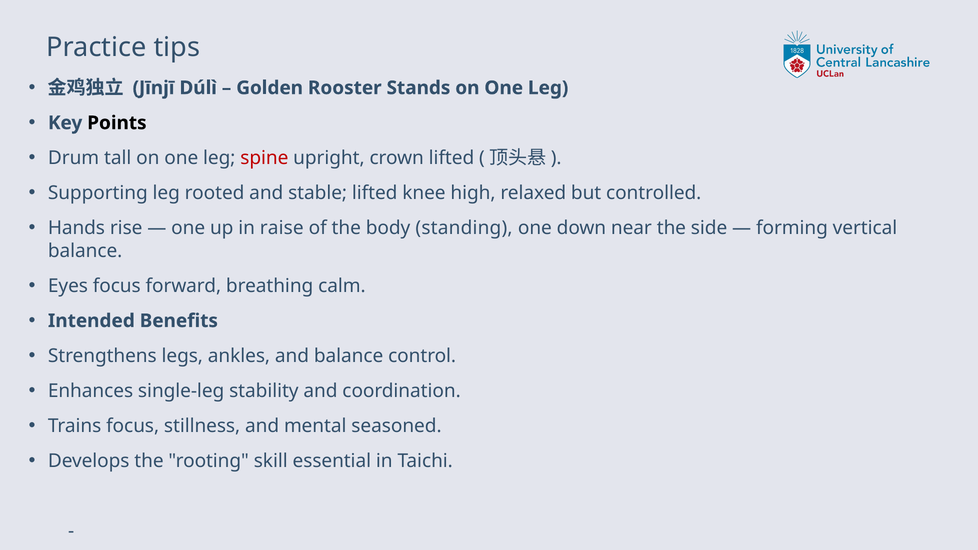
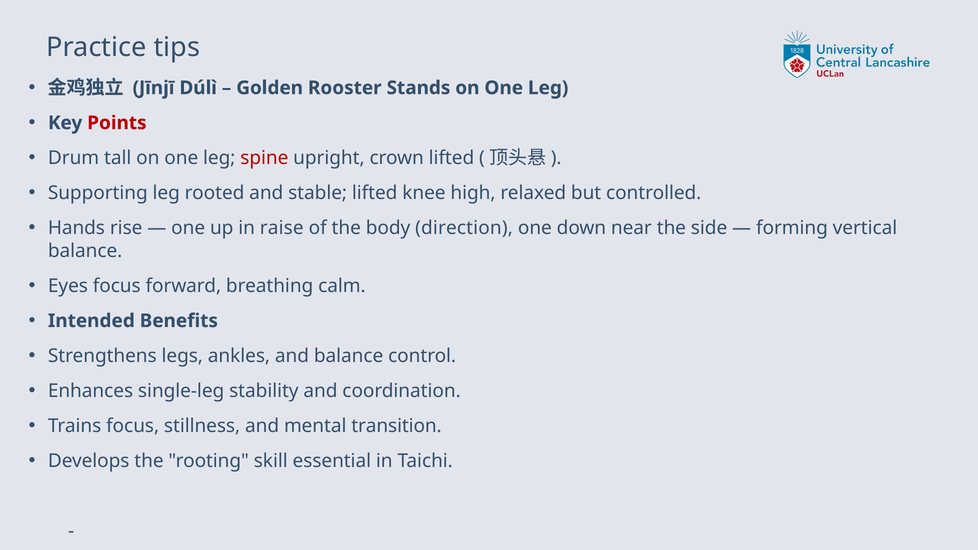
Points colour: black -> red (117, 123)
standing: standing -> direction (464, 228)
seasoned: seasoned -> transition (397, 426)
